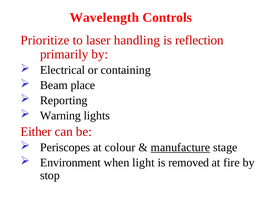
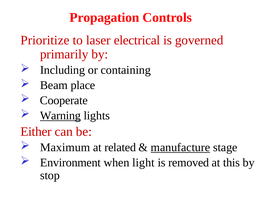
Wavelength: Wavelength -> Propagation (104, 17)
handling: handling -> electrical (137, 40)
reflection: reflection -> governed (199, 40)
Electrical: Electrical -> Including (63, 70)
Reporting: Reporting -> Cooperate (64, 101)
Warning underline: none -> present (60, 116)
Periscopes: Periscopes -> Maximum (65, 148)
colour: colour -> related (120, 148)
fire: fire -> this (232, 163)
